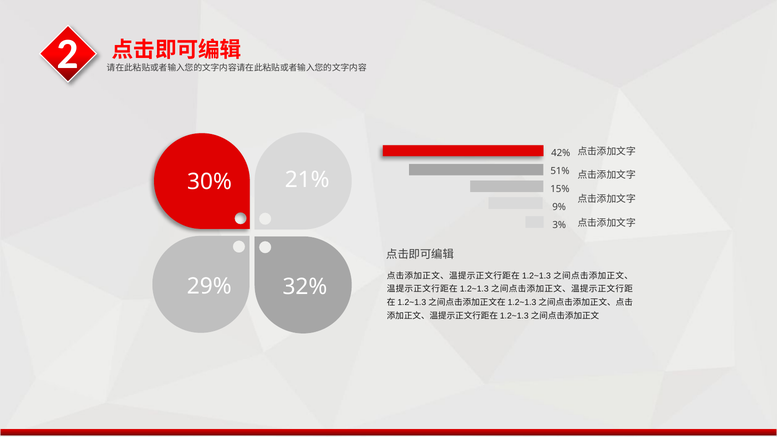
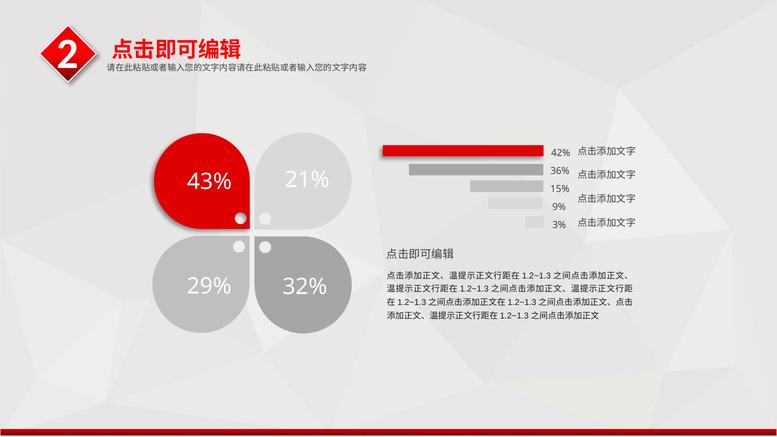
51%: 51% -> 36% (560, 171)
30%: 30% -> 43% (209, 182)
